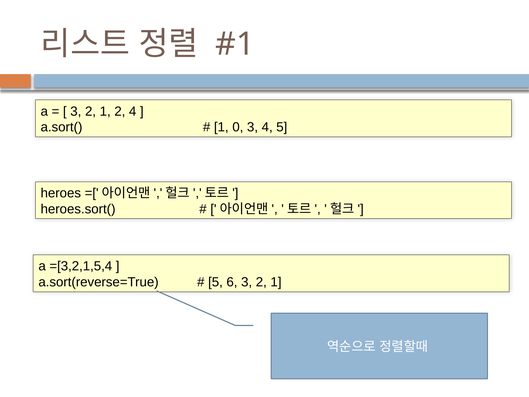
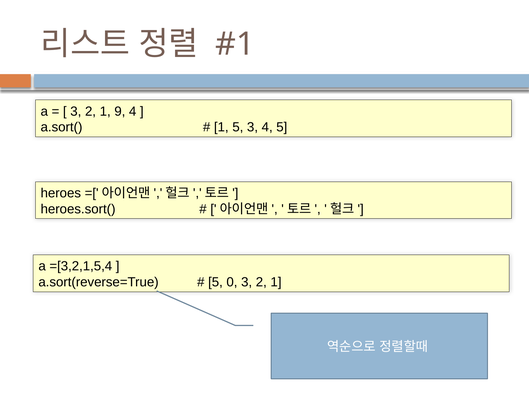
1 2: 2 -> 9 (120, 111)
1 0: 0 -> 5 (238, 127)
6: 6 -> 0 (232, 282)
